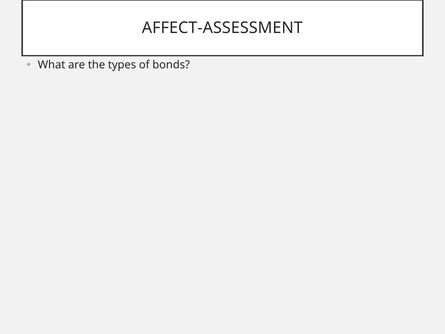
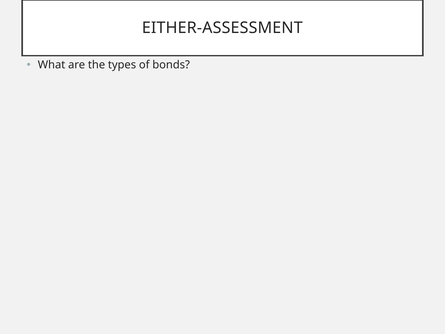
AFFECT-ASSESSMENT: AFFECT-ASSESSMENT -> EITHER-ASSESSMENT (222, 28)
